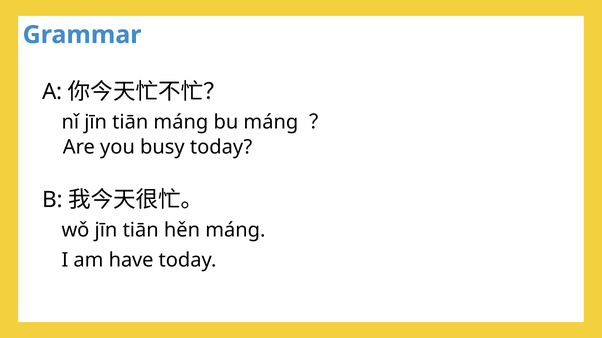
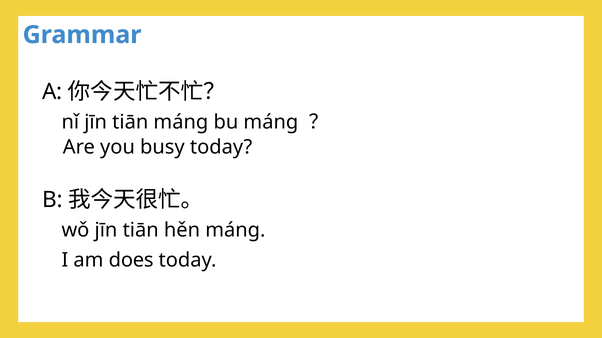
have: have -> does (131, 261)
